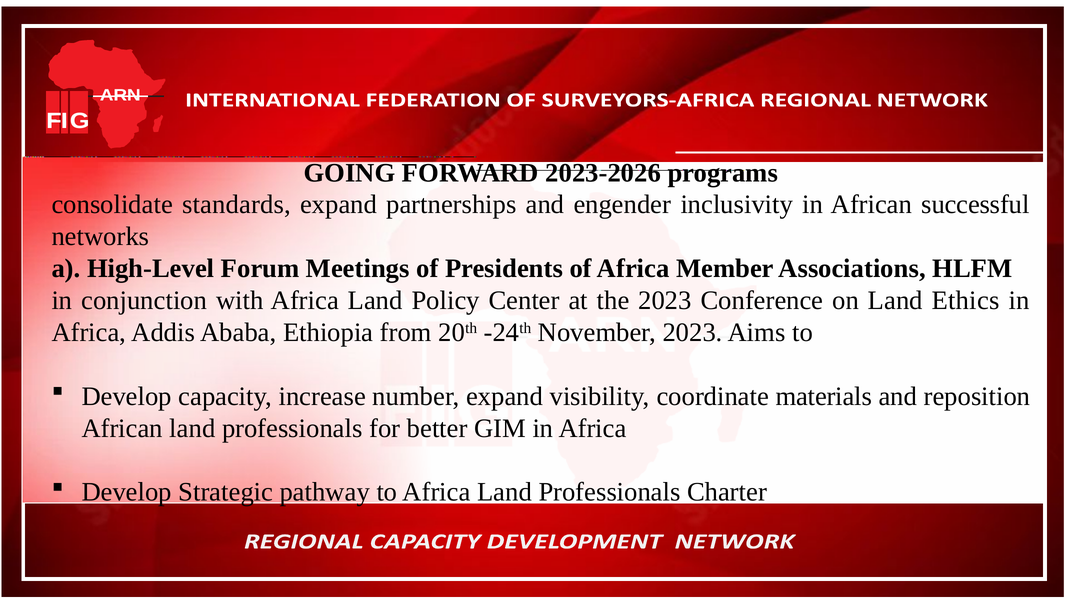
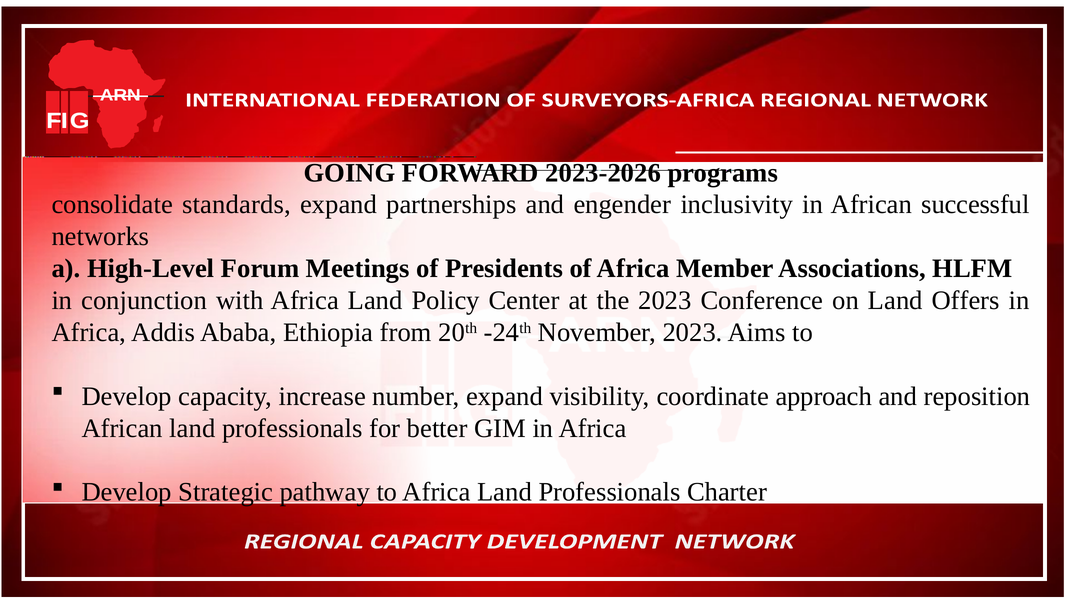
Ethics: Ethics -> Offers (966, 301)
materials: materials -> approach (824, 397)
